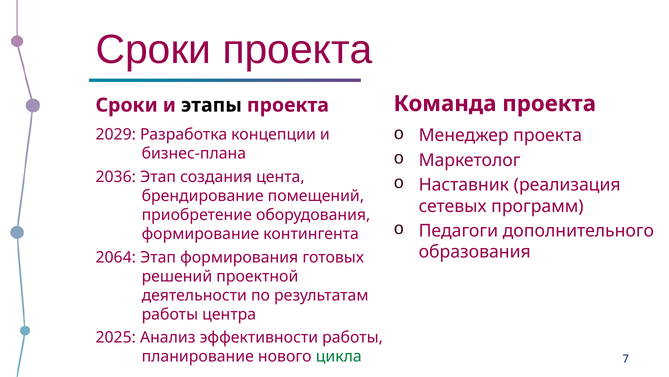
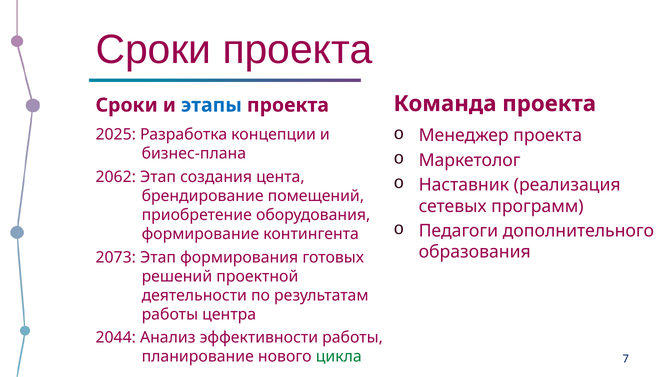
этапы colour: black -> blue (211, 105)
2029: 2029 -> 2025 (116, 134)
2036: 2036 -> 2062 (116, 177)
2064: 2064 -> 2073 (116, 257)
2025: 2025 -> 2044 (116, 337)
